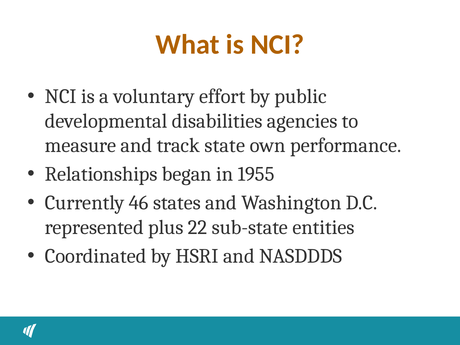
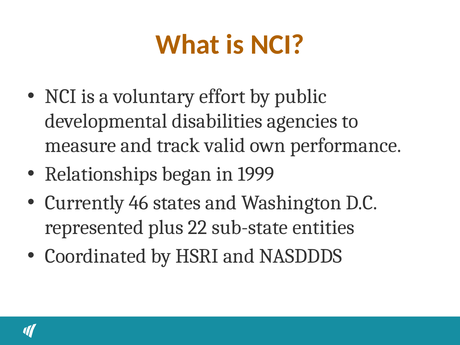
state: state -> valid (225, 146)
1955: 1955 -> 1999 (256, 174)
